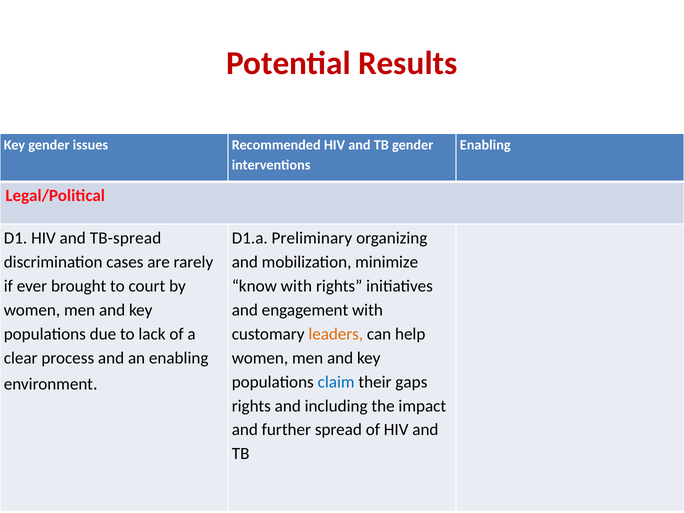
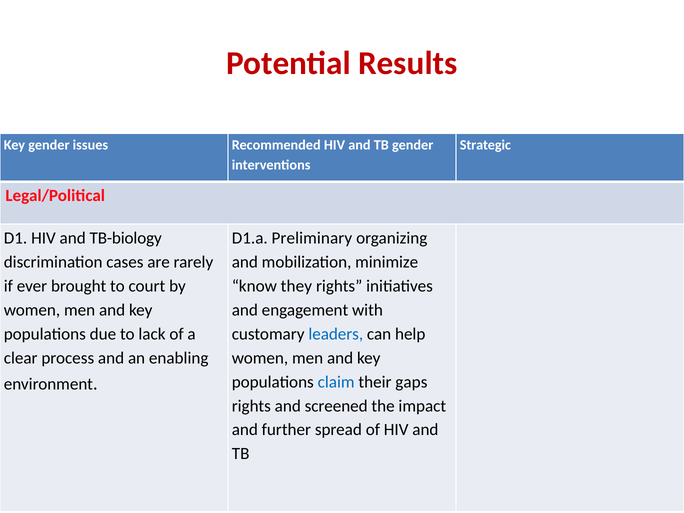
Enabling: Enabling -> Strategic (485, 145)
TB-spread: TB-spread -> TB-biology (126, 238)
know with: with -> they (296, 286)
leaders colour: orange -> blue (336, 334)
including: including -> screened (336, 406)
